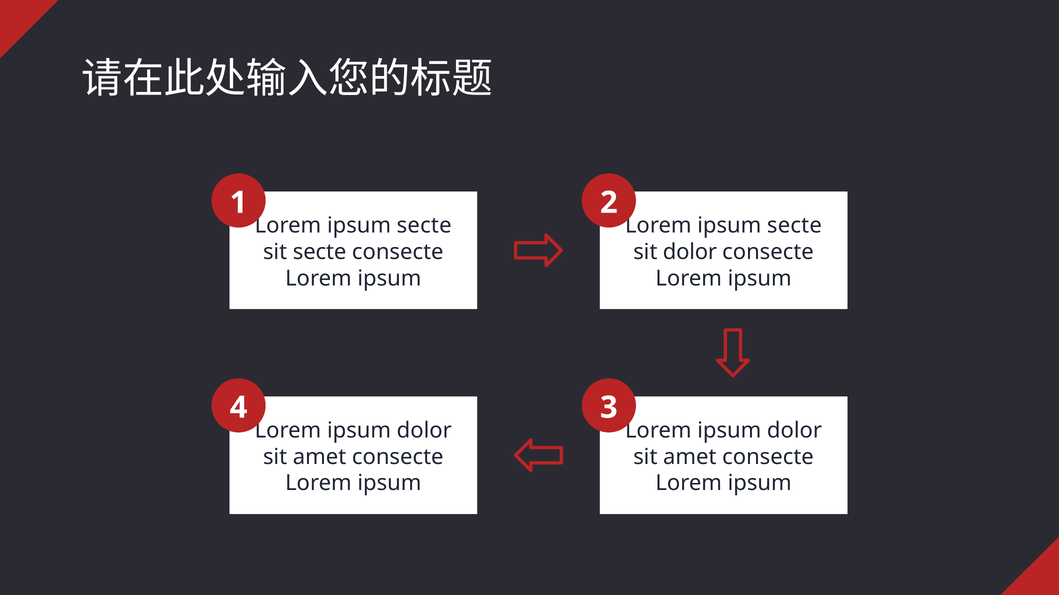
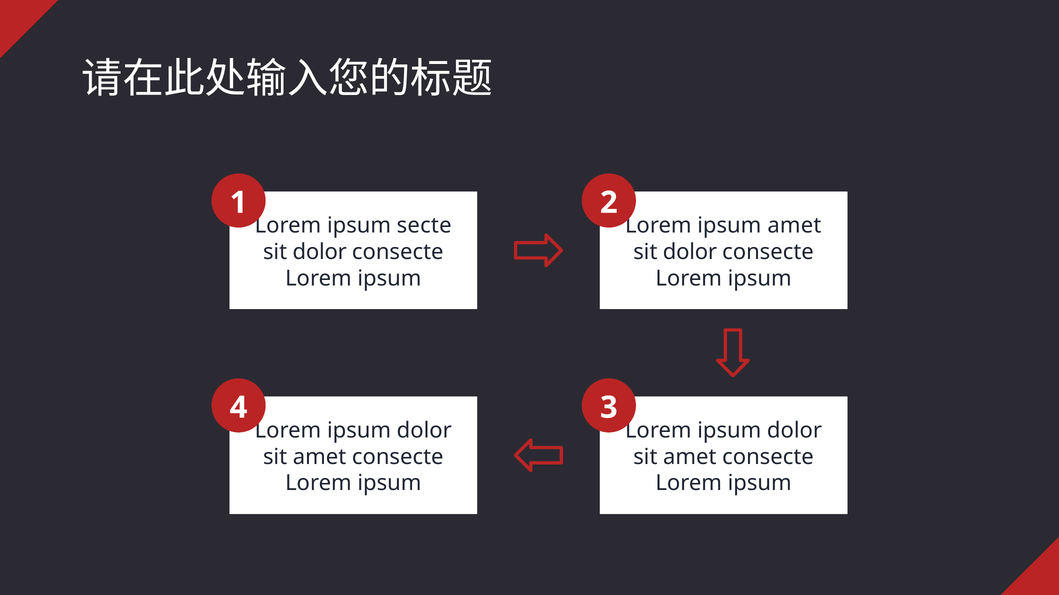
secte: secte -> amet (794, 226)
secte: secte -> dolor (320, 252)
